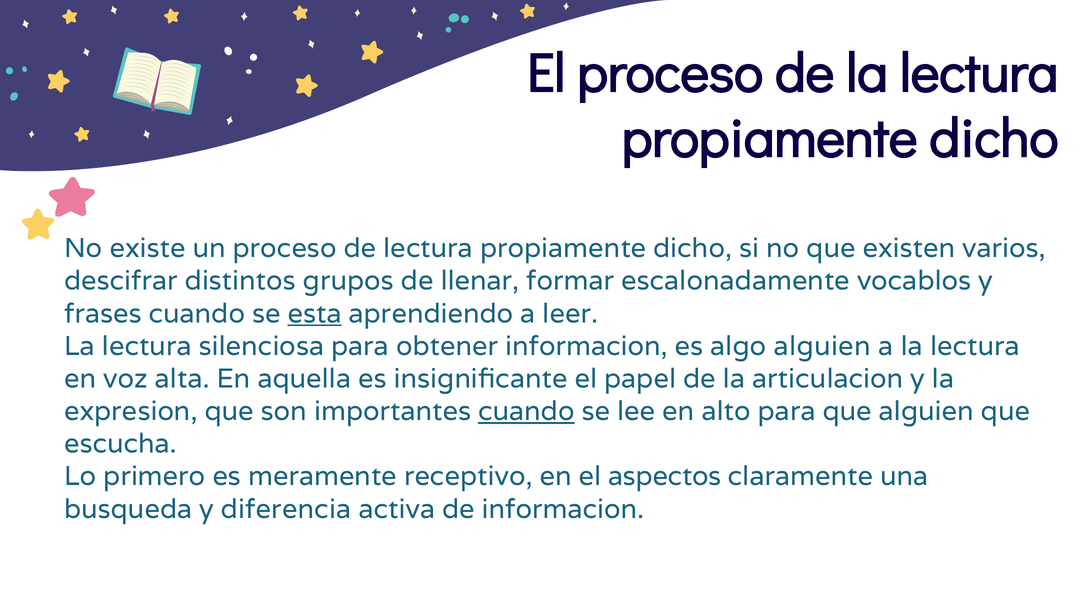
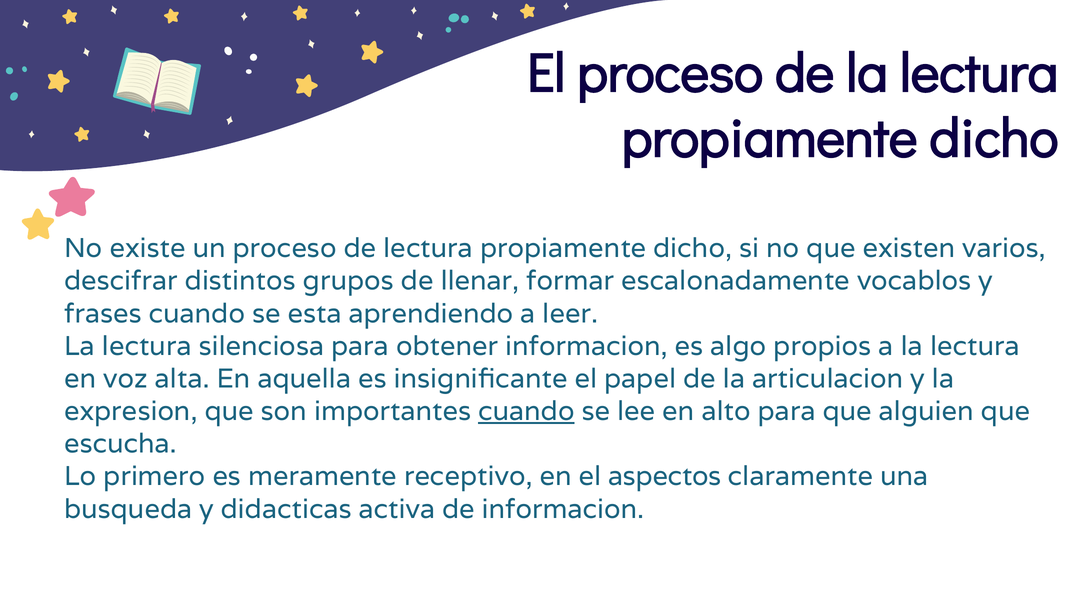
esta underline: present -> none (315, 314)
algo alguien: alguien -> propios (822, 346)
diferencia: diferencia -> didacticas (286, 509)
